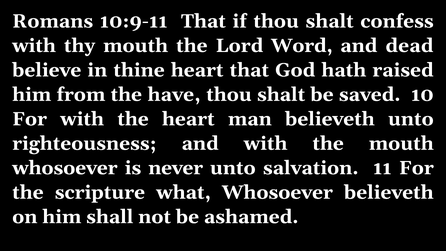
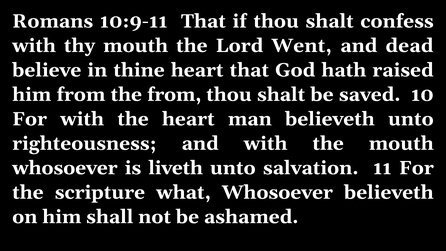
Word: Word -> Went (302, 46)
the have: have -> from (174, 95)
never: never -> liveth (176, 168)
